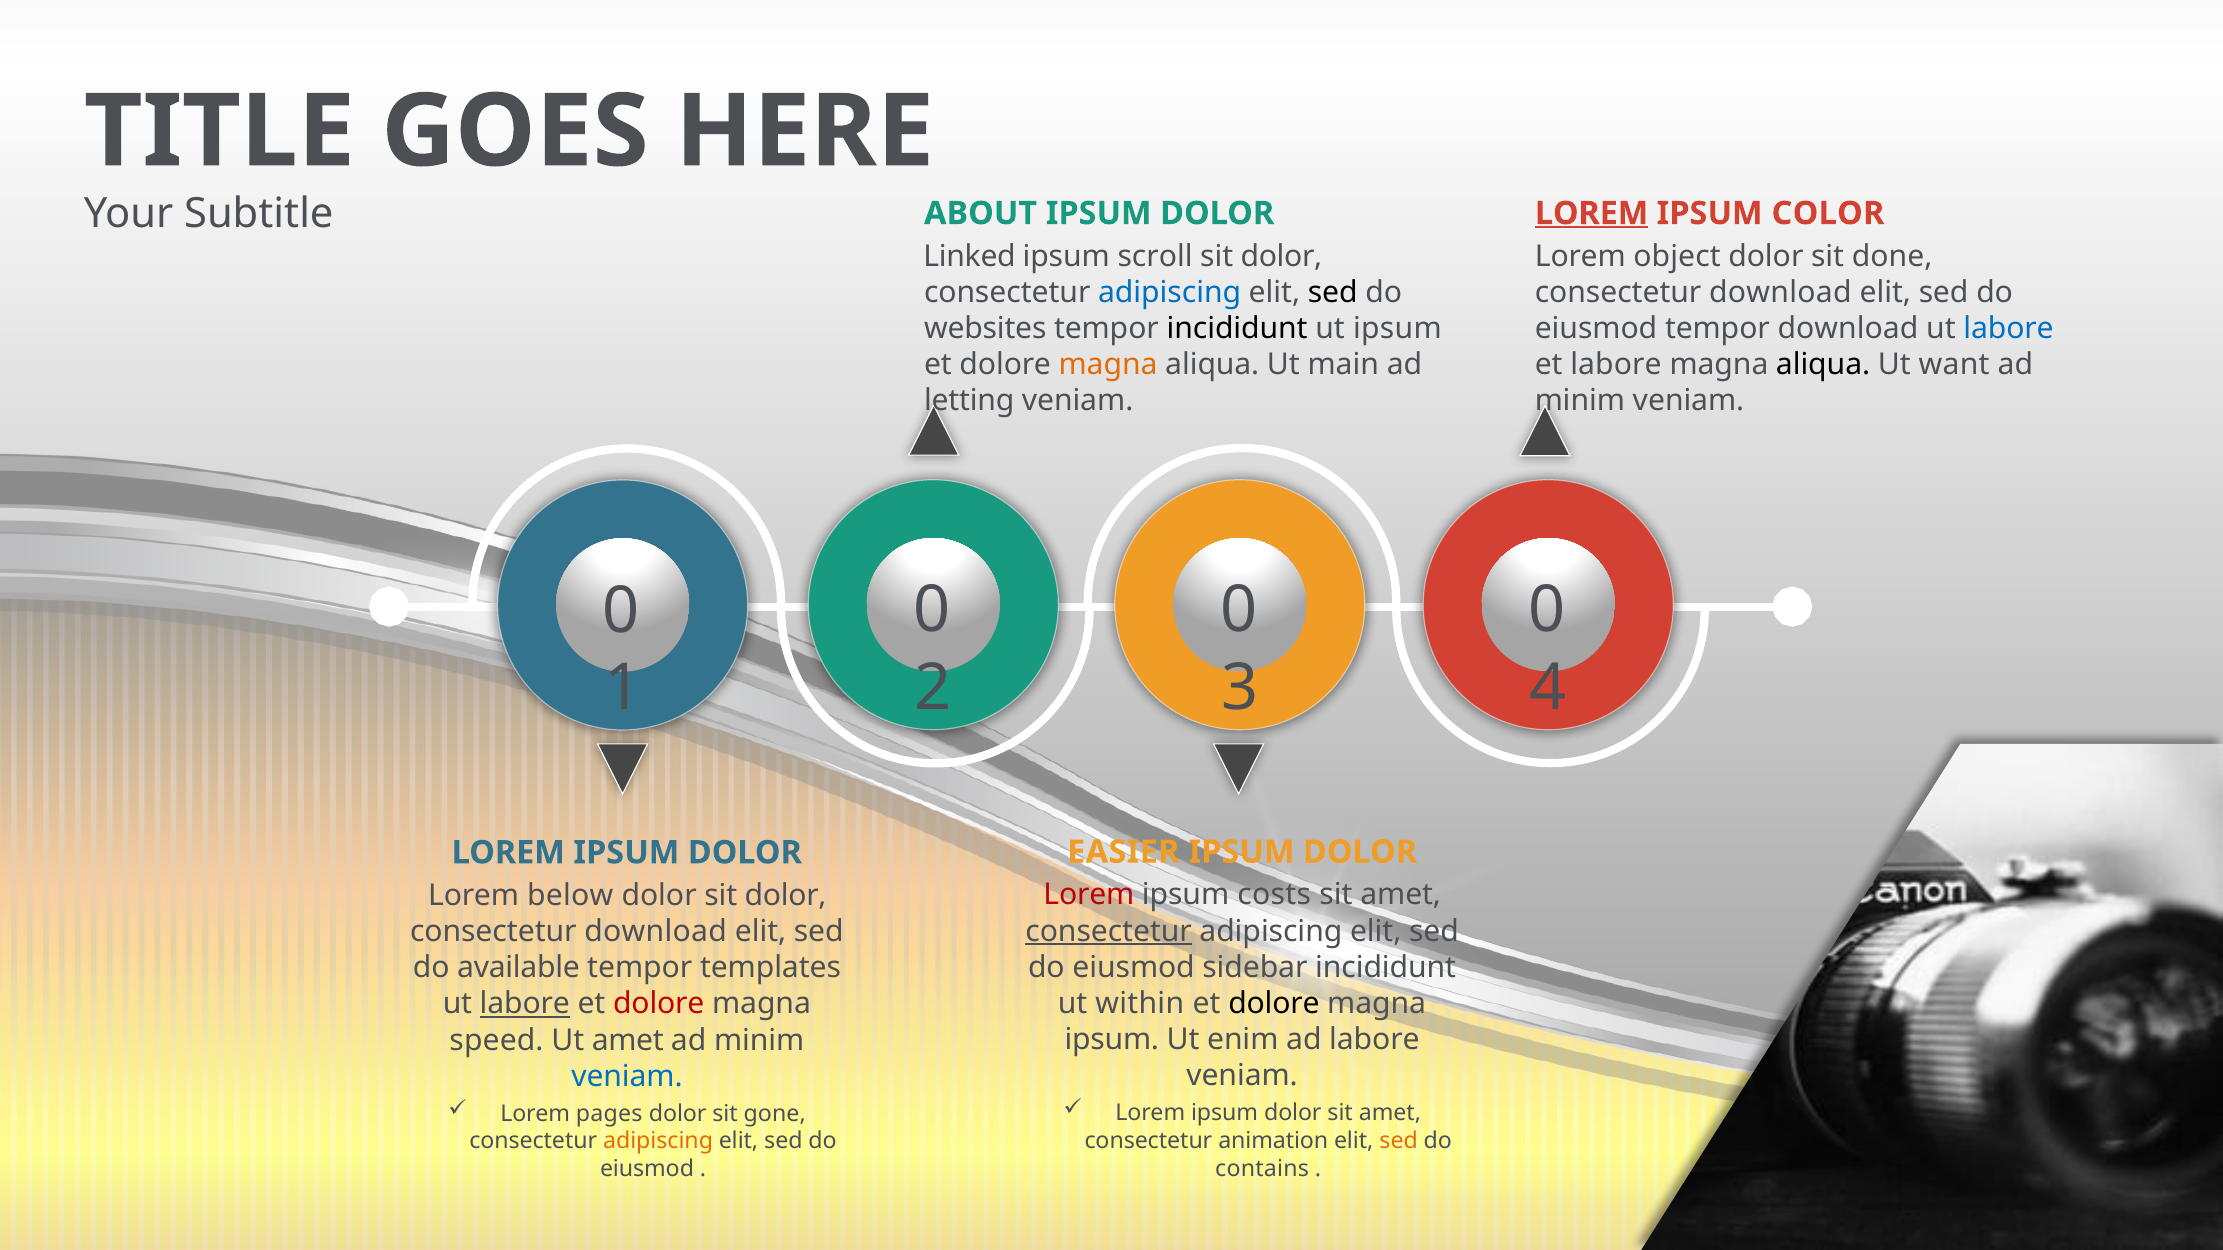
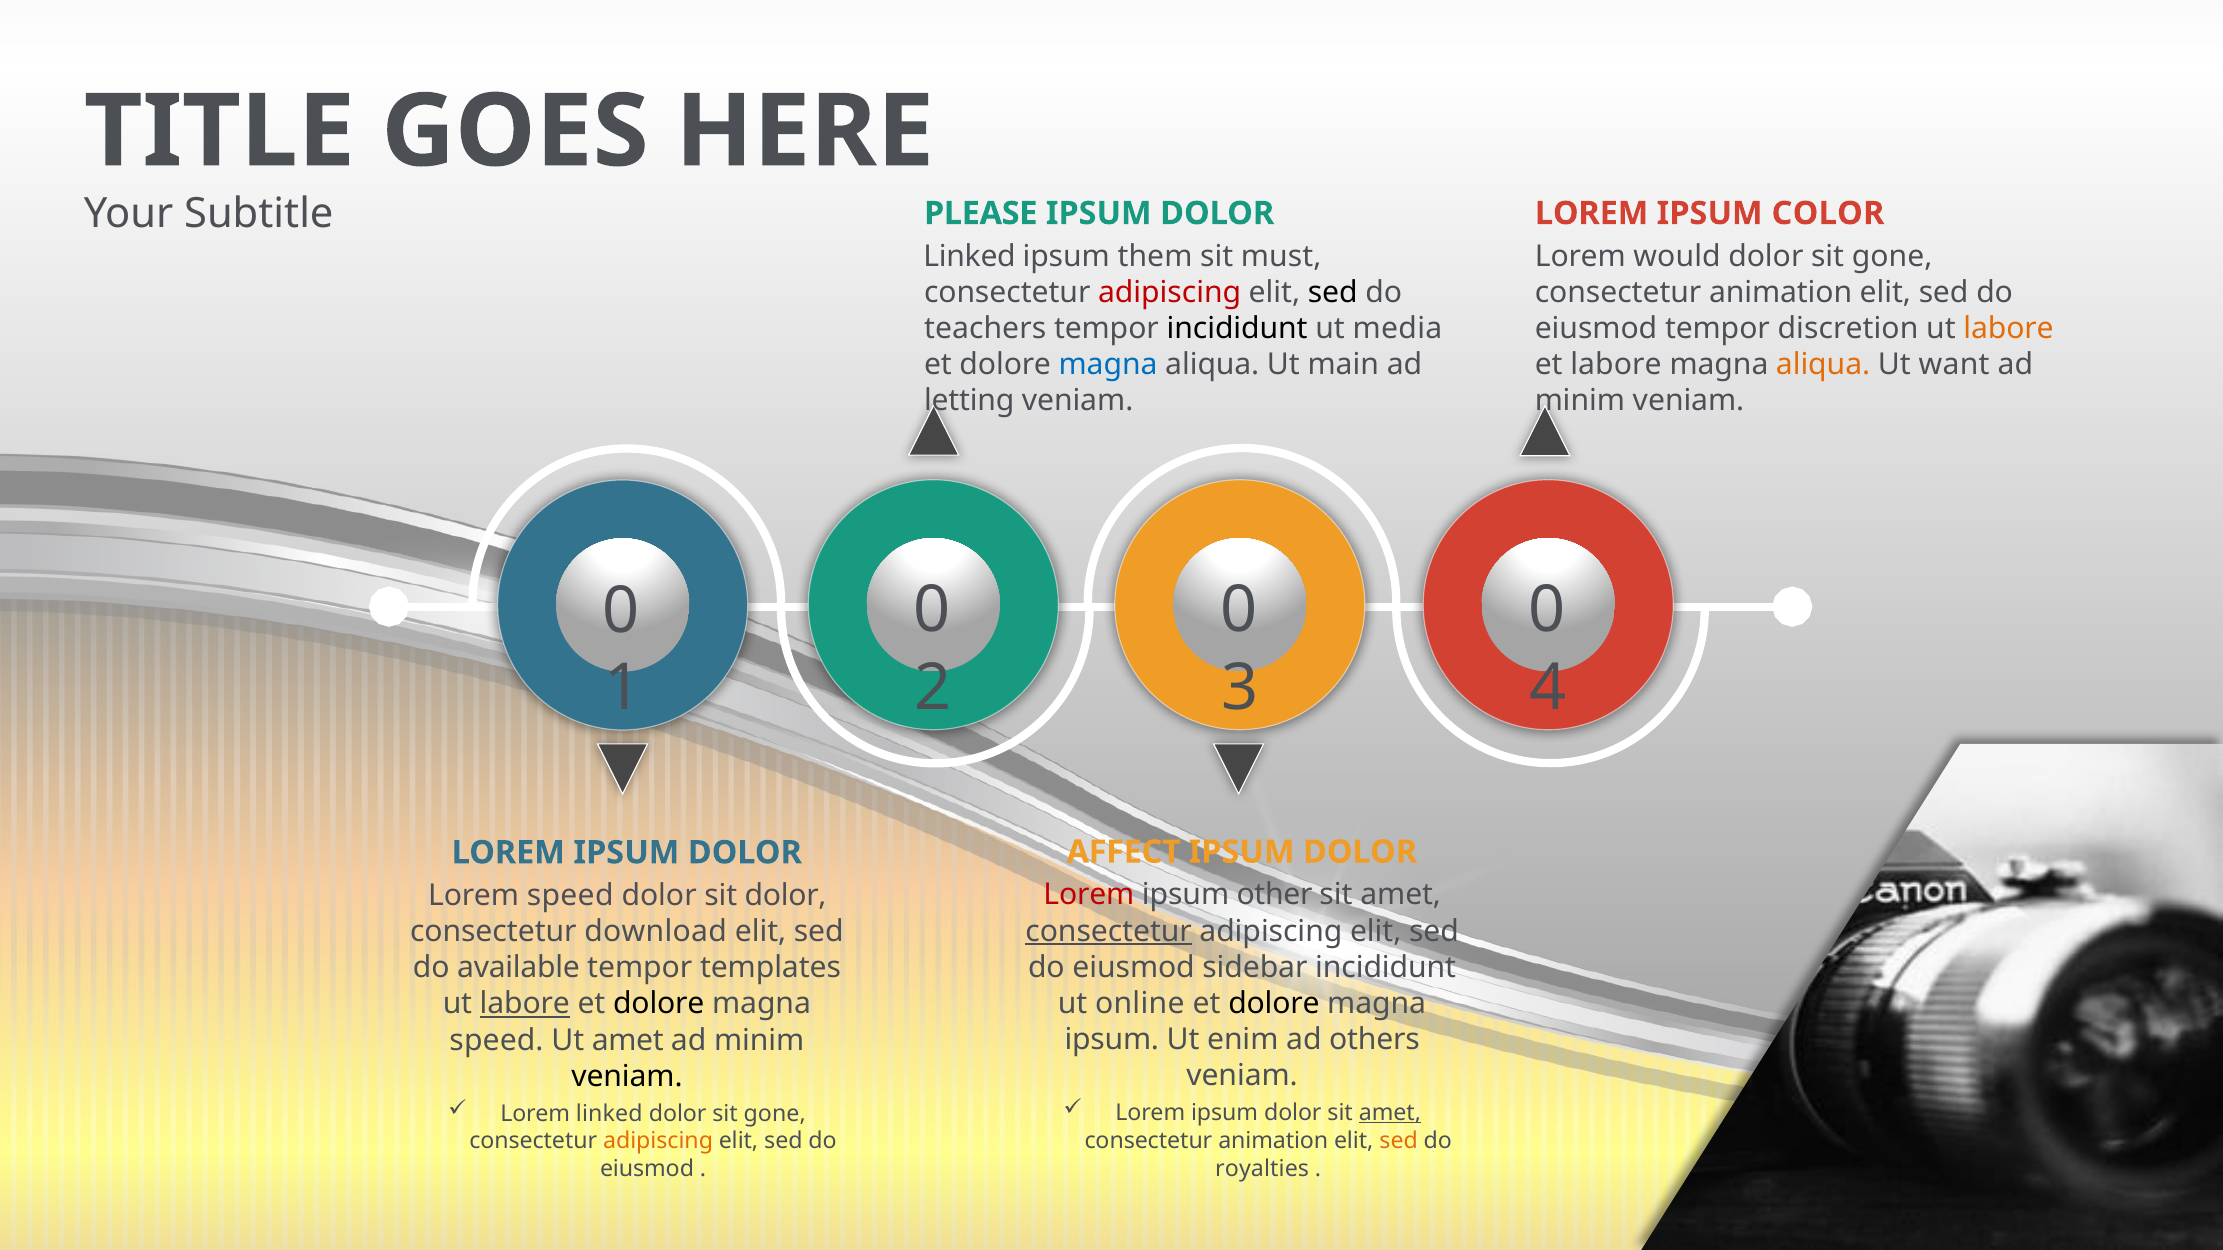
ABOUT: ABOUT -> PLEASE (981, 213)
LOREM underline: present -> none (1592, 213)
scroll: scroll -> them (1155, 256)
dolor: dolor -> must (1281, 256)
object: object -> would (1677, 256)
done: done -> gone (1892, 256)
adipiscing colour: blue -> red (1170, 293)
download: download -> animation (1781, 293)
websites: websites -> teachers (985, 329)
ut ipsum: ipsum -> media (1397, 329)
tempor download: download -> discretion (1848, 329)
labore colour: blue -> orange (2009, 329)
magna colour: orange -> blue (1108, 365)
aliqua colour: black -> orange (1823, 365)
EASIER: EASIER -> AFFECT (1124, 852)
costs: costs -> other (1275, 895)
Lorem below: below -> speed (570, 896)
within: within -> online (1140, 1004)
dolore colour: red -> black (659, 1004)
ad labore: labore -> others (1374, 1040)
veniam colour: blue -> black (627, 1077)
amet underline: none -> present (1390, 1113)
Lorem pages: pages -> linked (609, 1114)
contains: contains -> royalties (1262, 1169)
